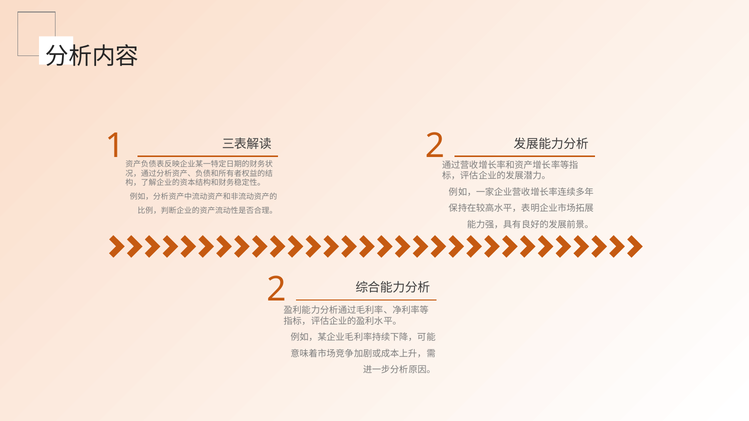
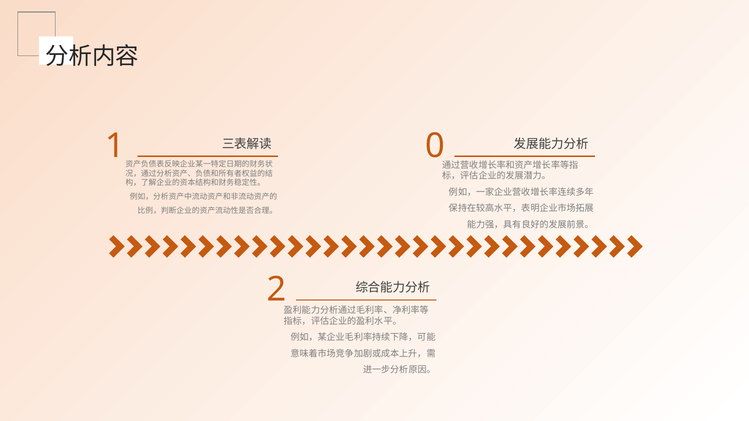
2: 2 -> 0 (435, 146)
